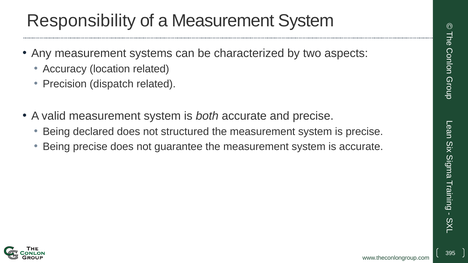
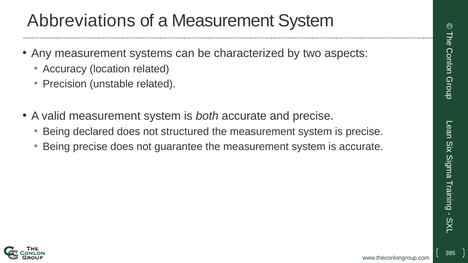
Responsibility: Responsibility -> Abbreviations (81, 21)
dispatch: dispatch -> unstable (112, 84)
